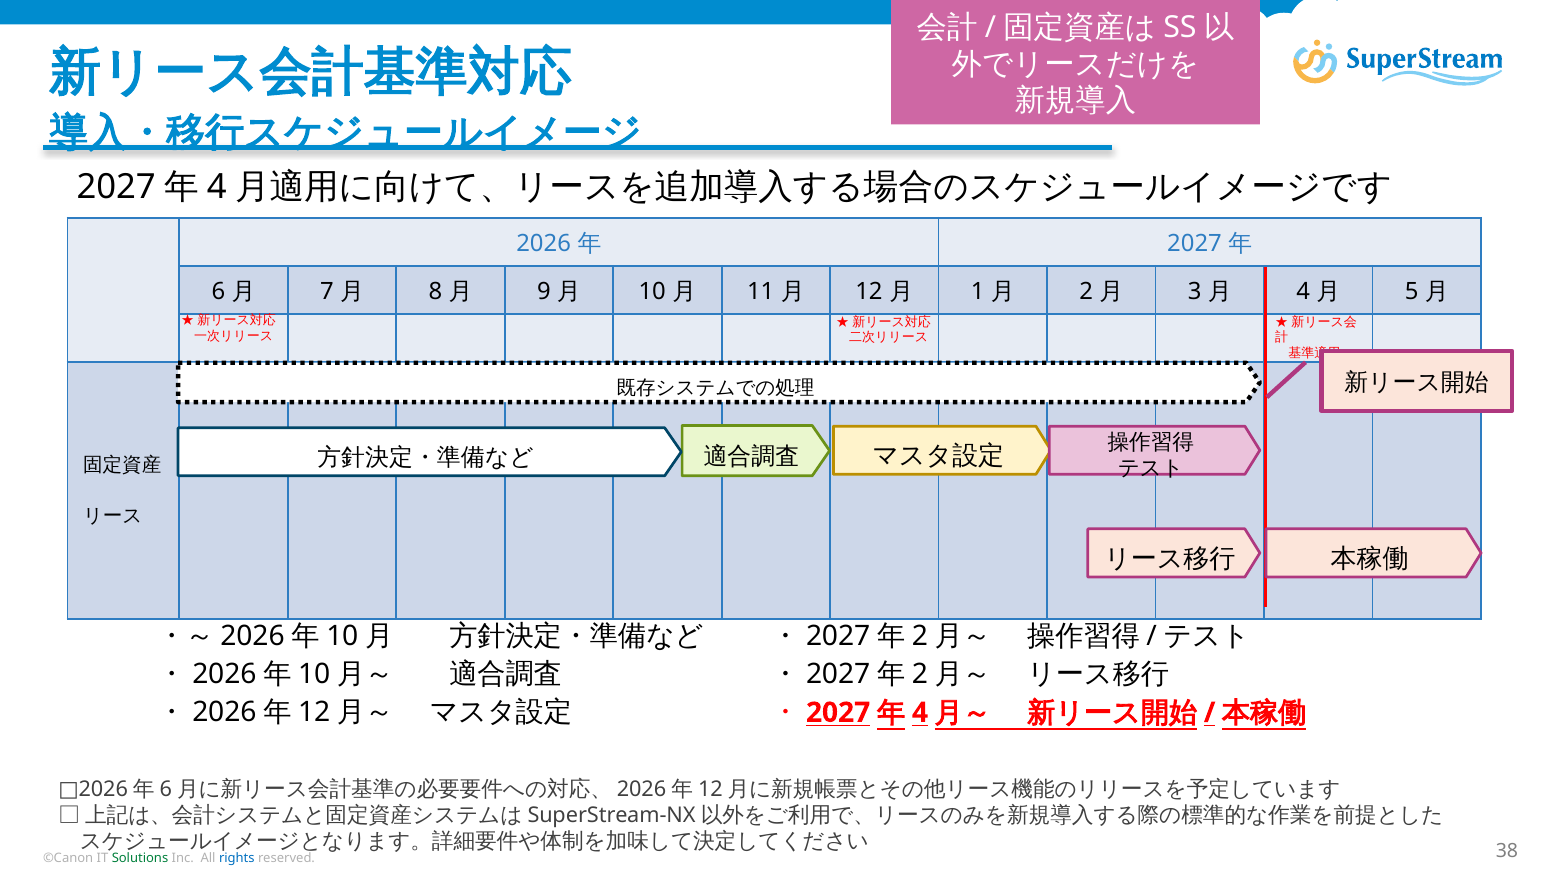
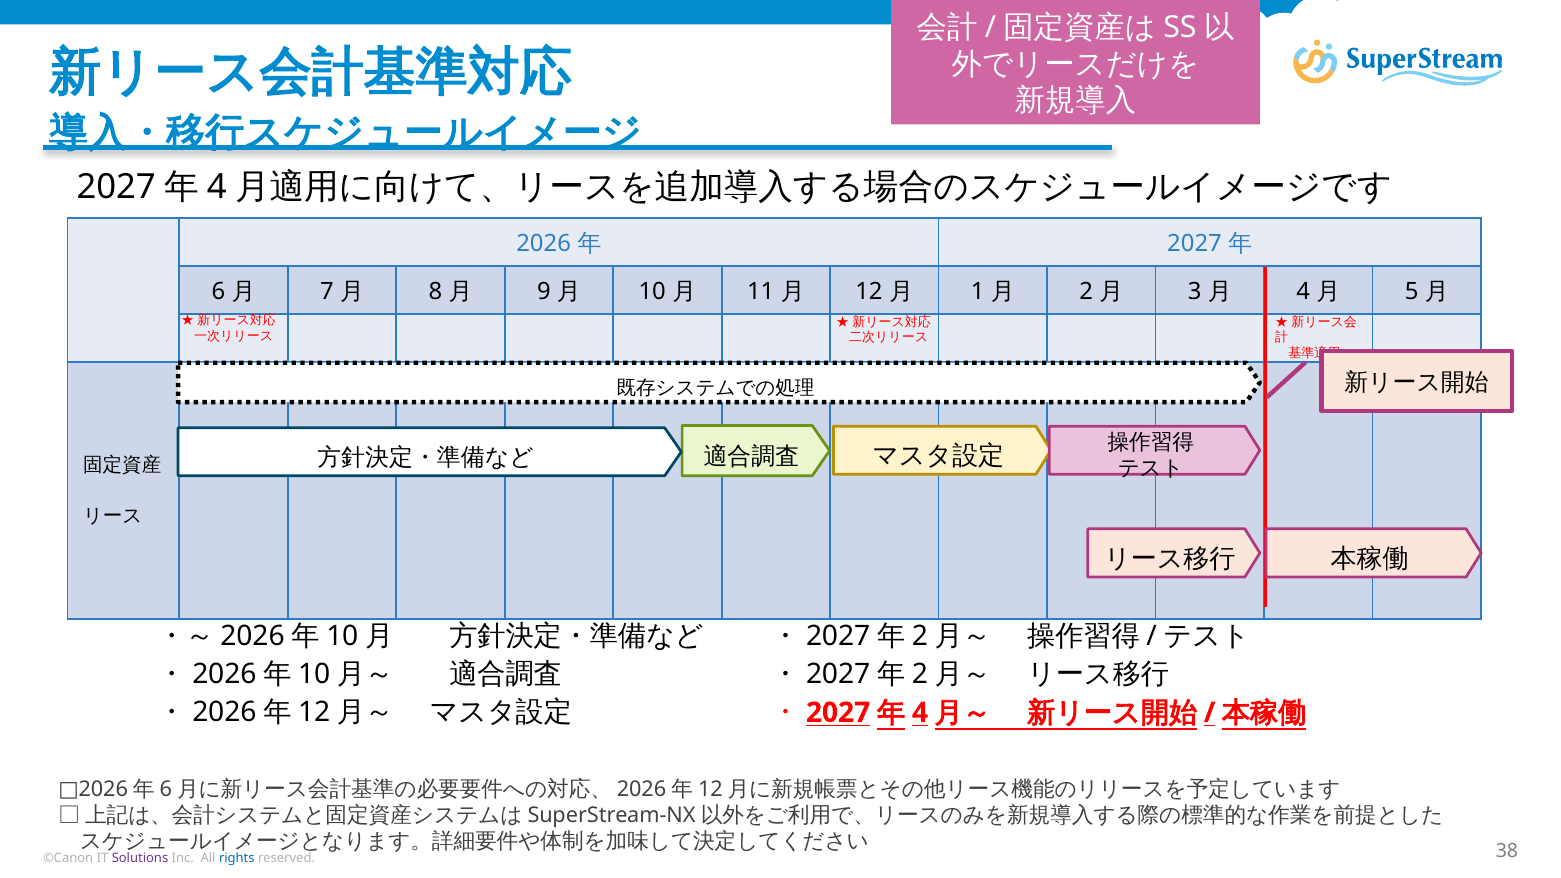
Solutions colour: green -> purple (140, 858)
